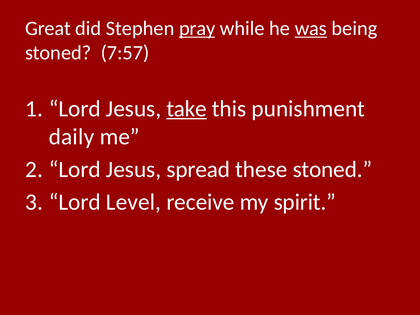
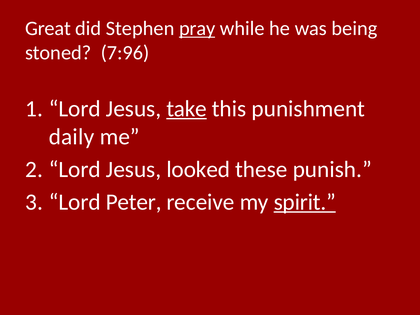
was underline: present -> none (311, 28)
7:57: 7:57 -> 7:96 (125, 53)
spread: spread -> looked (198, 169)
these stoned: stoned -> punish (332, 169)
Level: Level -> Peter (134, 202)
spirit underline: none -> present (305, 202)
